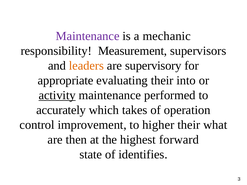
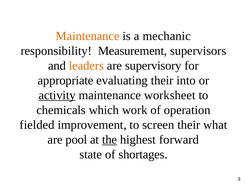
Maintenance colour: purple -> orange (88, 36)
performed: performed -> worksheet (170, 95)
accurately: accurately -> chemicals (61, 110)
takes: takes -> work (135, 110)
control: control -> fielded (37, 125)
higher: higher -> screen (158, 125)
then: then -> pool (76, 140)
the underline: none -> present (110, 140)
identifies: identifies -> shortages (143, 155)
